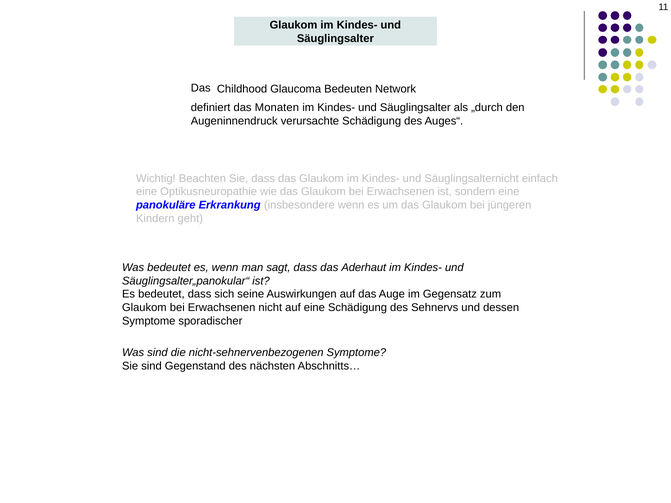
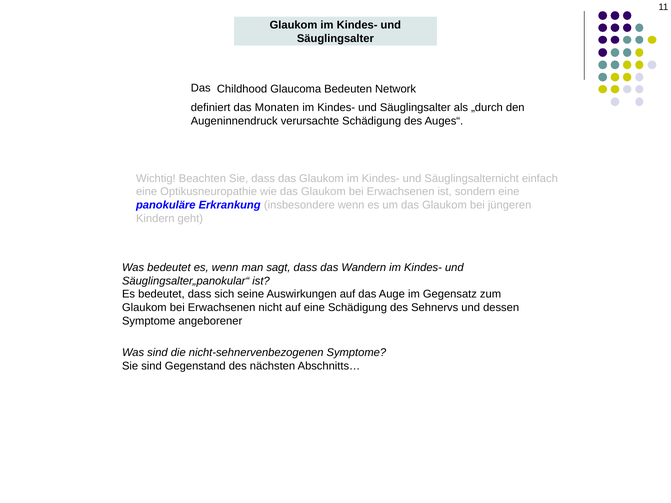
Aderhaut: Aderhaut -> Wandern (364, 268)
sporadischer: sporadischer -> angeborener (210, 321)
